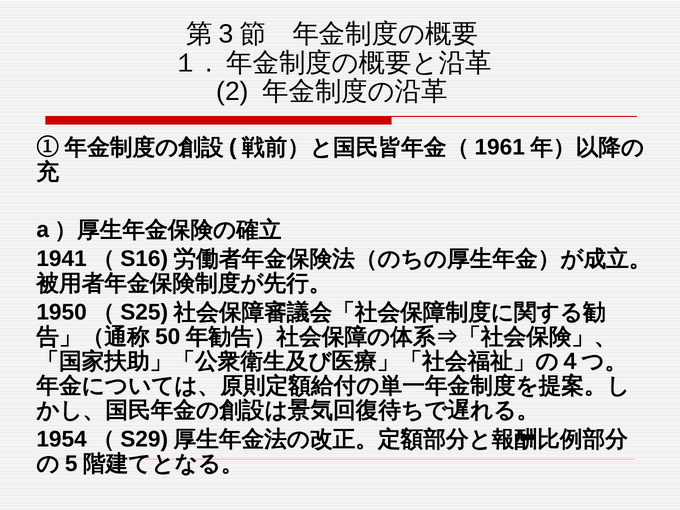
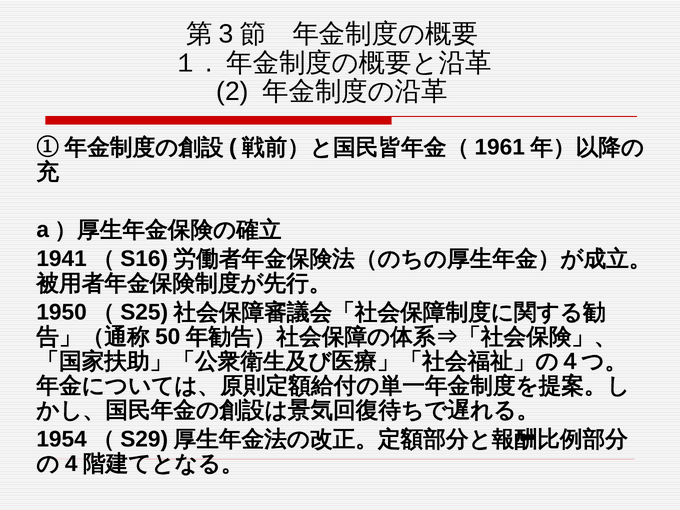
5: 5 -> 4 (71, 464)
